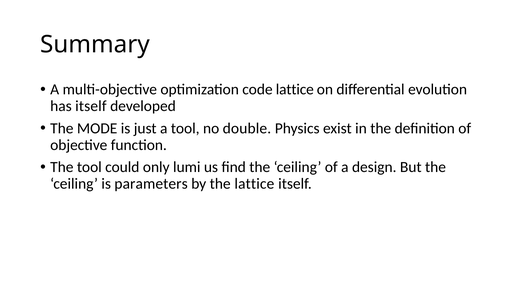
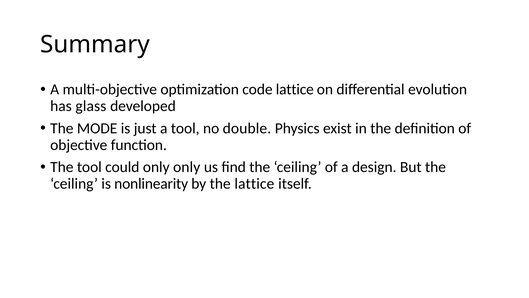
has itself: itself -> glass (91, 106)
only lumi: lumi -> only (187, 167)
parameters: parameters -> nonlinearity (151, 184)
